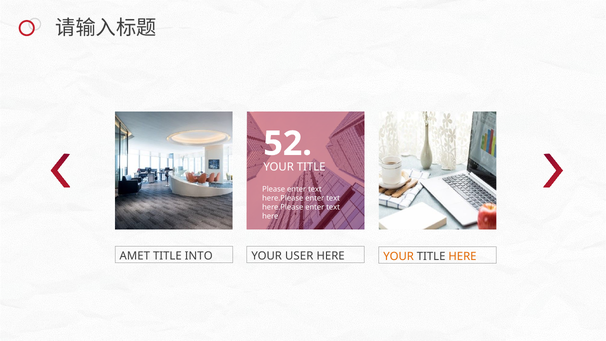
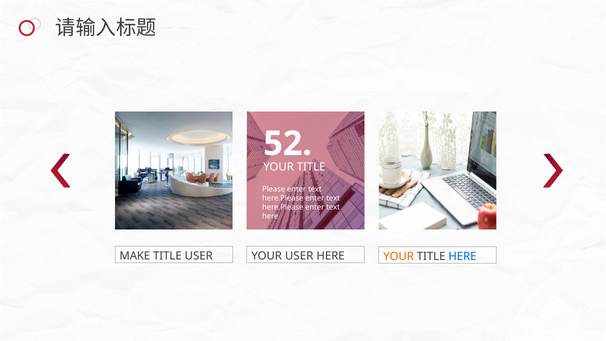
AMET: AMET -> MAKE (135, 256)
TITLE INTO: INTO -> USER (199, 256)
HERE colour: orange -> blue (462, 256)
